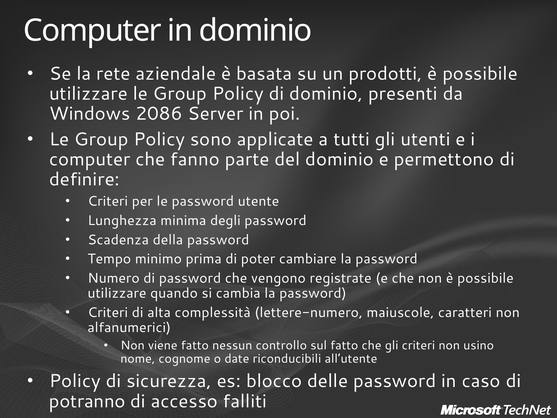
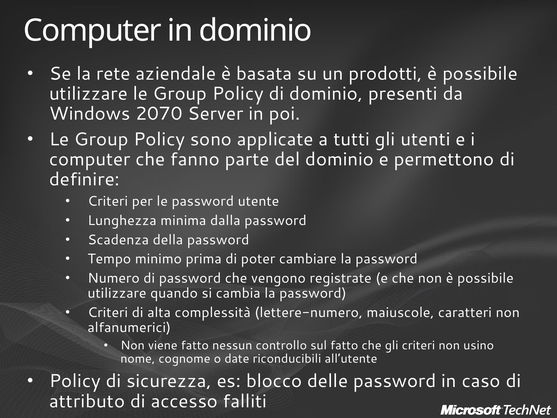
2086: 2086 -> 2070 (159, 114)
degli: degli -> dalla (225, 220)
potranno: potranno -> attributo (87, 401)
